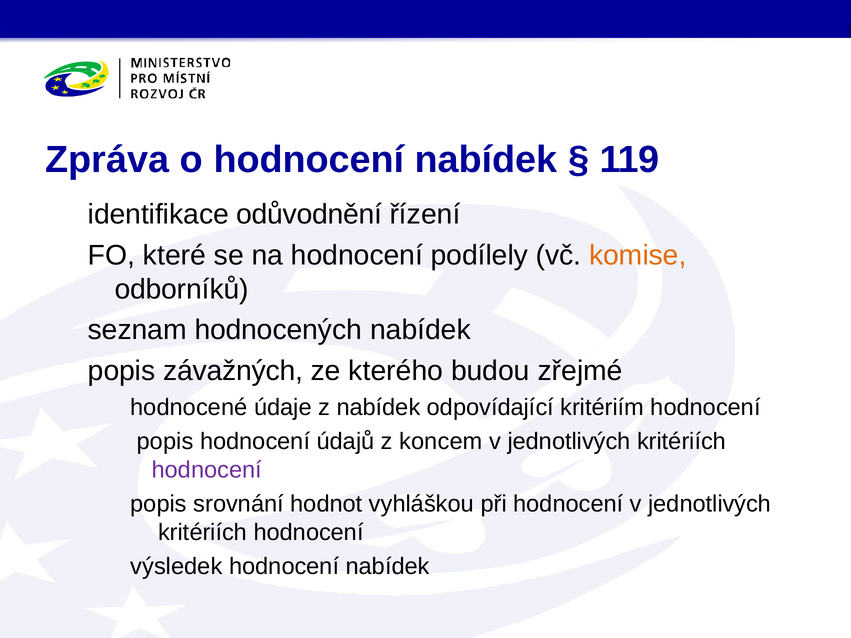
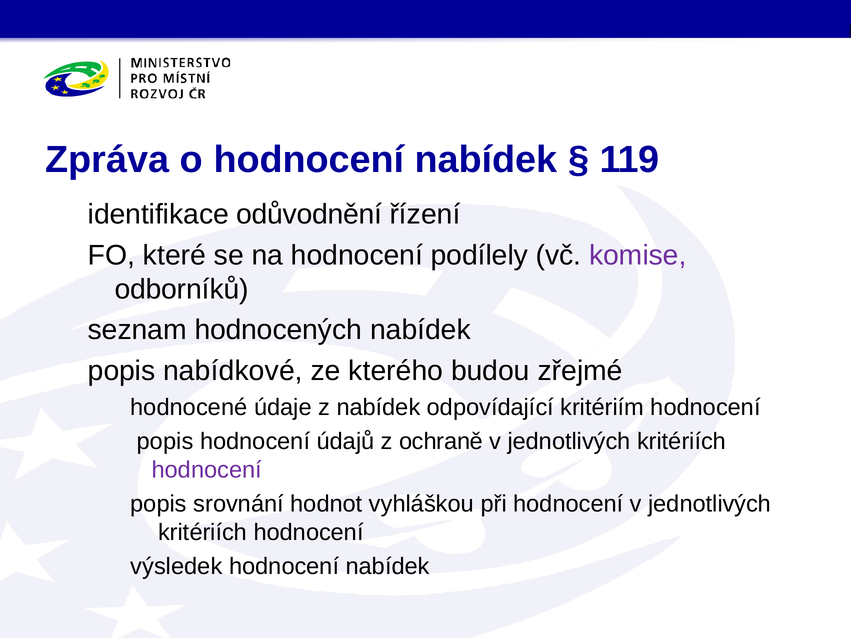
komise colour: orange -> purple (638, 255)
závažných: závažných -> nabídkové (233, 371)
koncem: koncem -> ochraně (441, 442)
